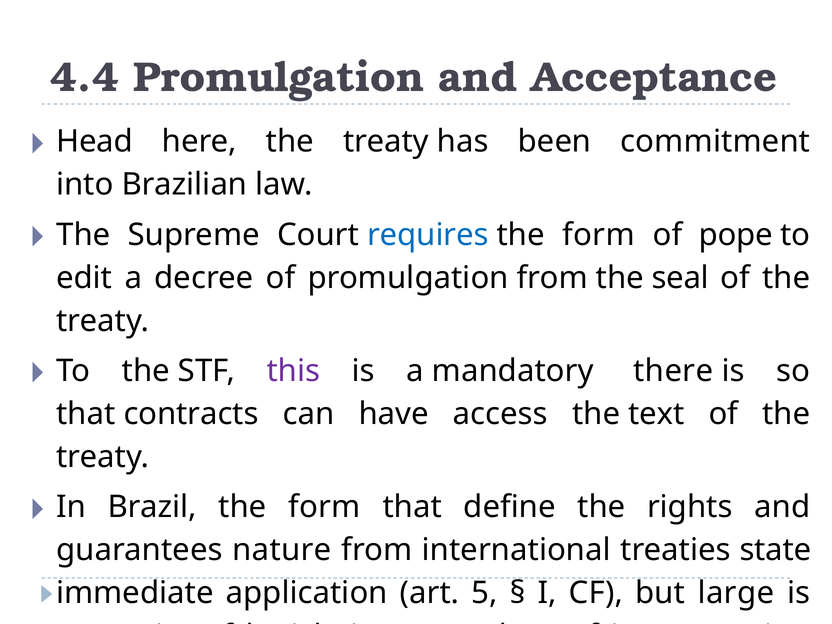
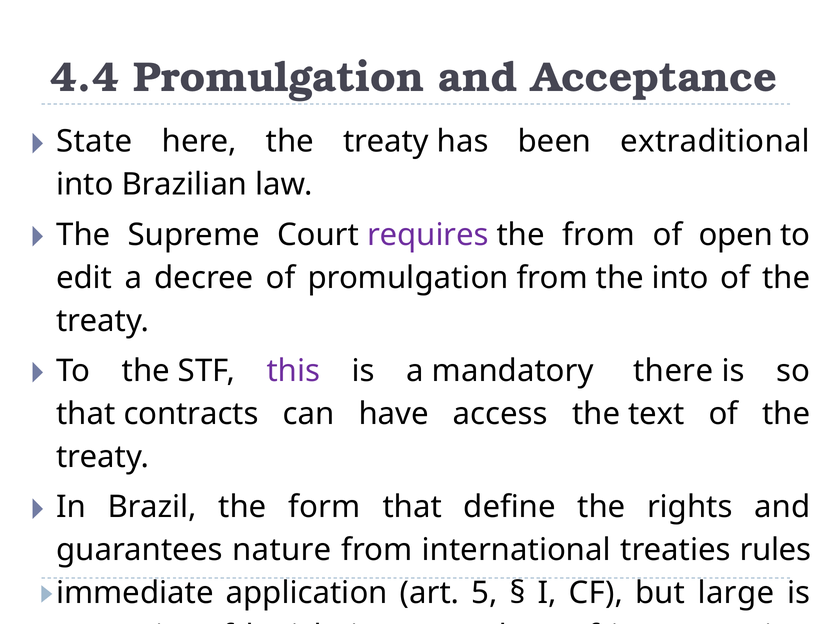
Head: Head -> State (94, 142)
commitment: commitment -> extraditional (715, 142)
requires colour: blue -> purple (428, 235)
form: form -> from (598, 235)
pope: pope -> open (736, 235)
the seal: seal -> into (680, 278)
state: state -> rules (775, 550)
